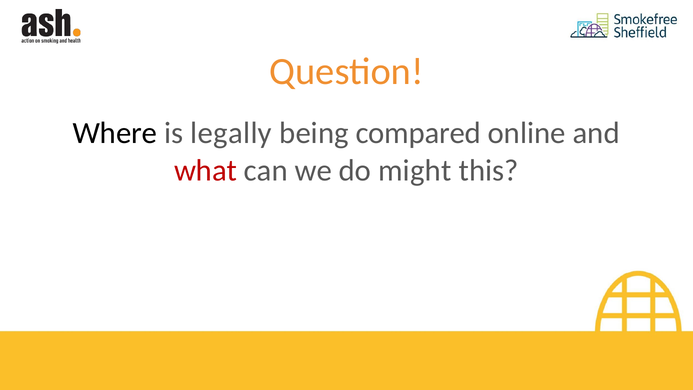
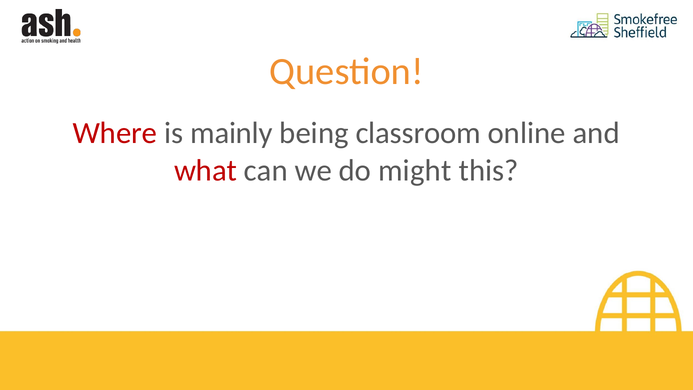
Where colour: black -> red (115, 133)
legally: legally -> mainly (231, 133)
compared: compared -> classroom (418, 133)
